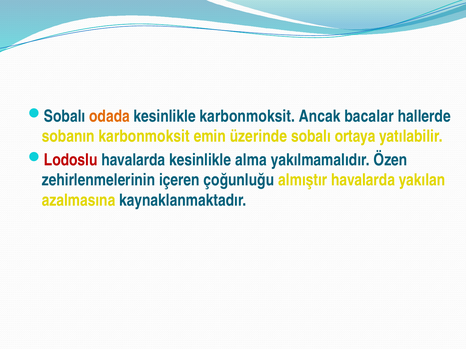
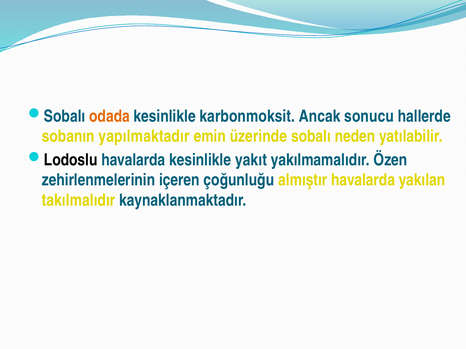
bacalar: bacalar -> sonucu (369, 116)
sobanın karbonmoksit: karbonmoksit -> yapılmaktadır (144, 137)
ortaya: ortaya -> neden (355, 137)
Lodoslu colour: red -> black (71, 160)
alma: alma -> yakıt (251, 160)
azalmasına: azalmasına -> takılmalıdır (79, 201)
